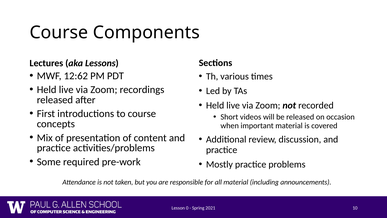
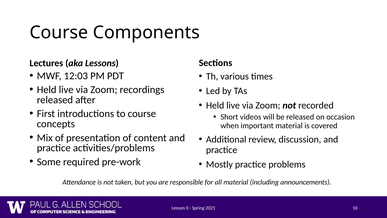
12:62: 12:62 -> 12:03 (76, 76)
